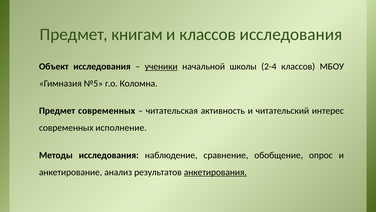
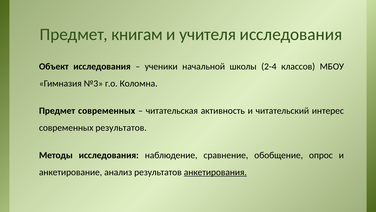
и классов: классов -> учителя (208, 34)
ученики underline: present -> none (161, 66)
№5: №5 -> №3 (93, 83)
современных исполнение: исполнение -> результатов (121, 128)
